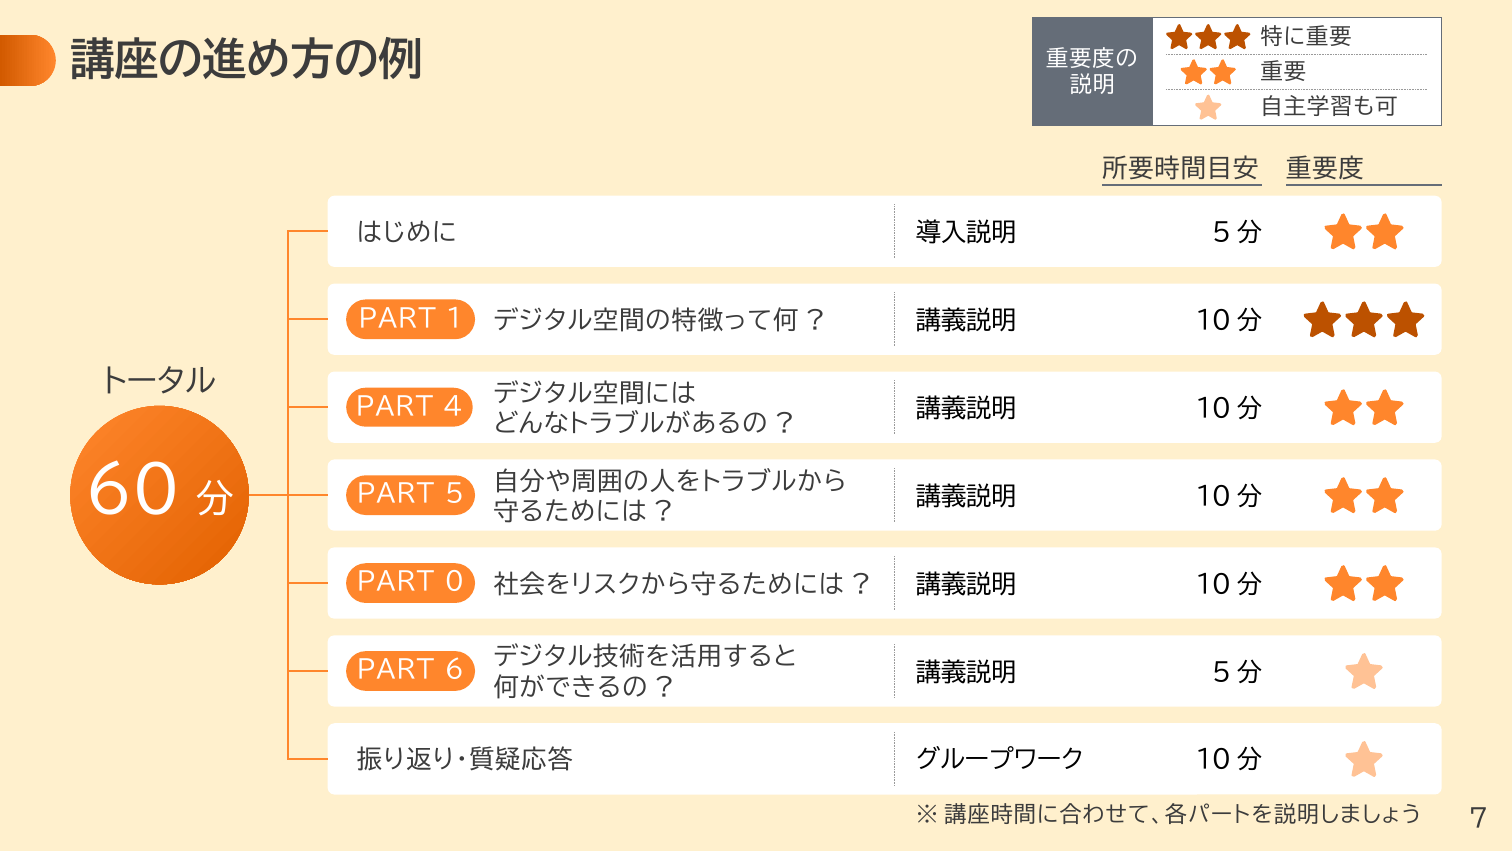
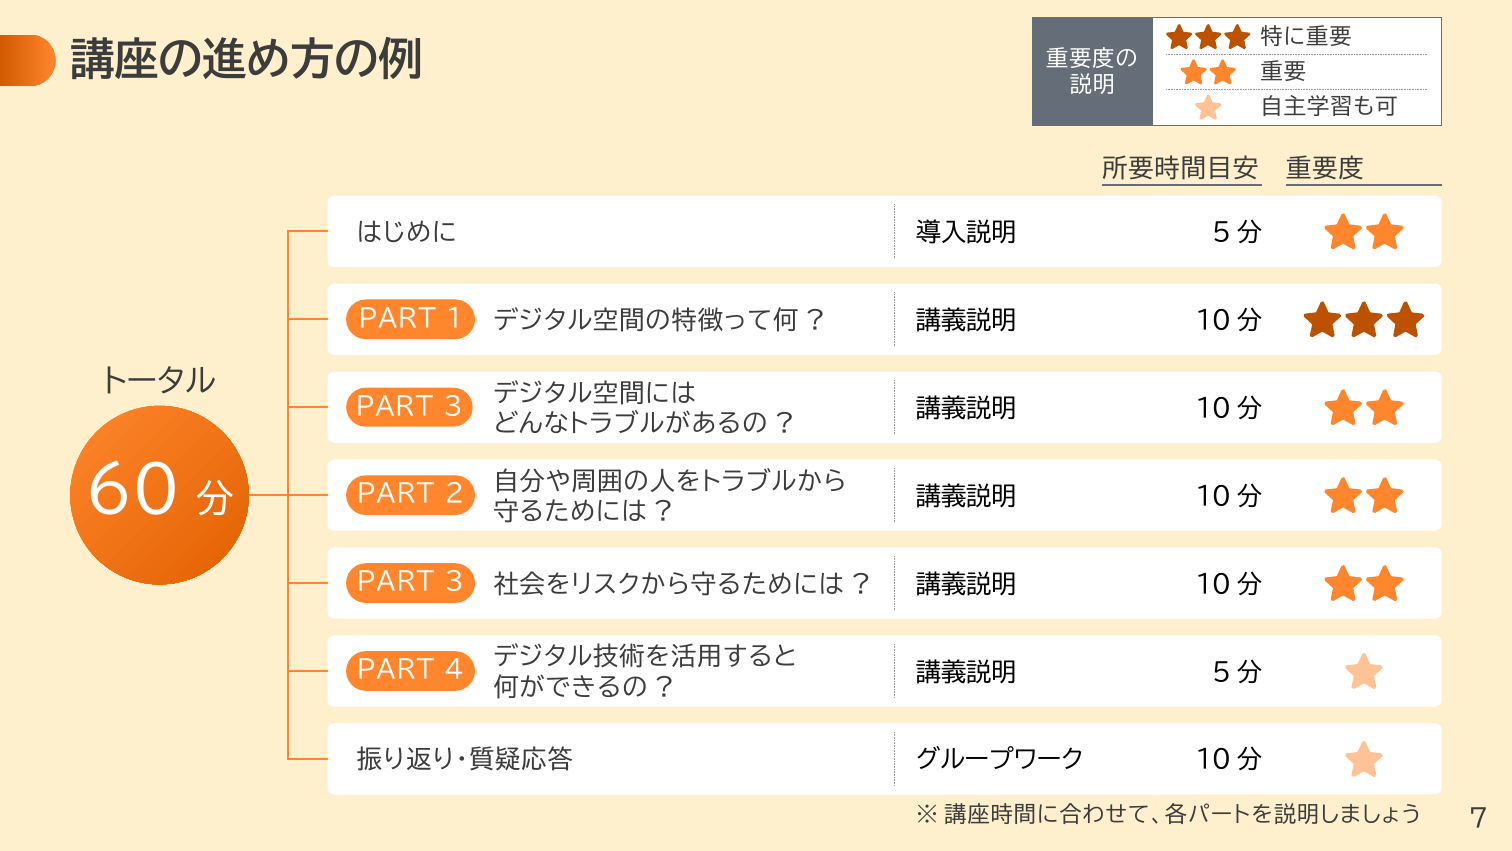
4: 4 -> 3 (453, 406)
5: 5 -> 2 (454, 494)
0: 0 -> 3 (454, 582)
6: 6 -> 4 (454, 670)
